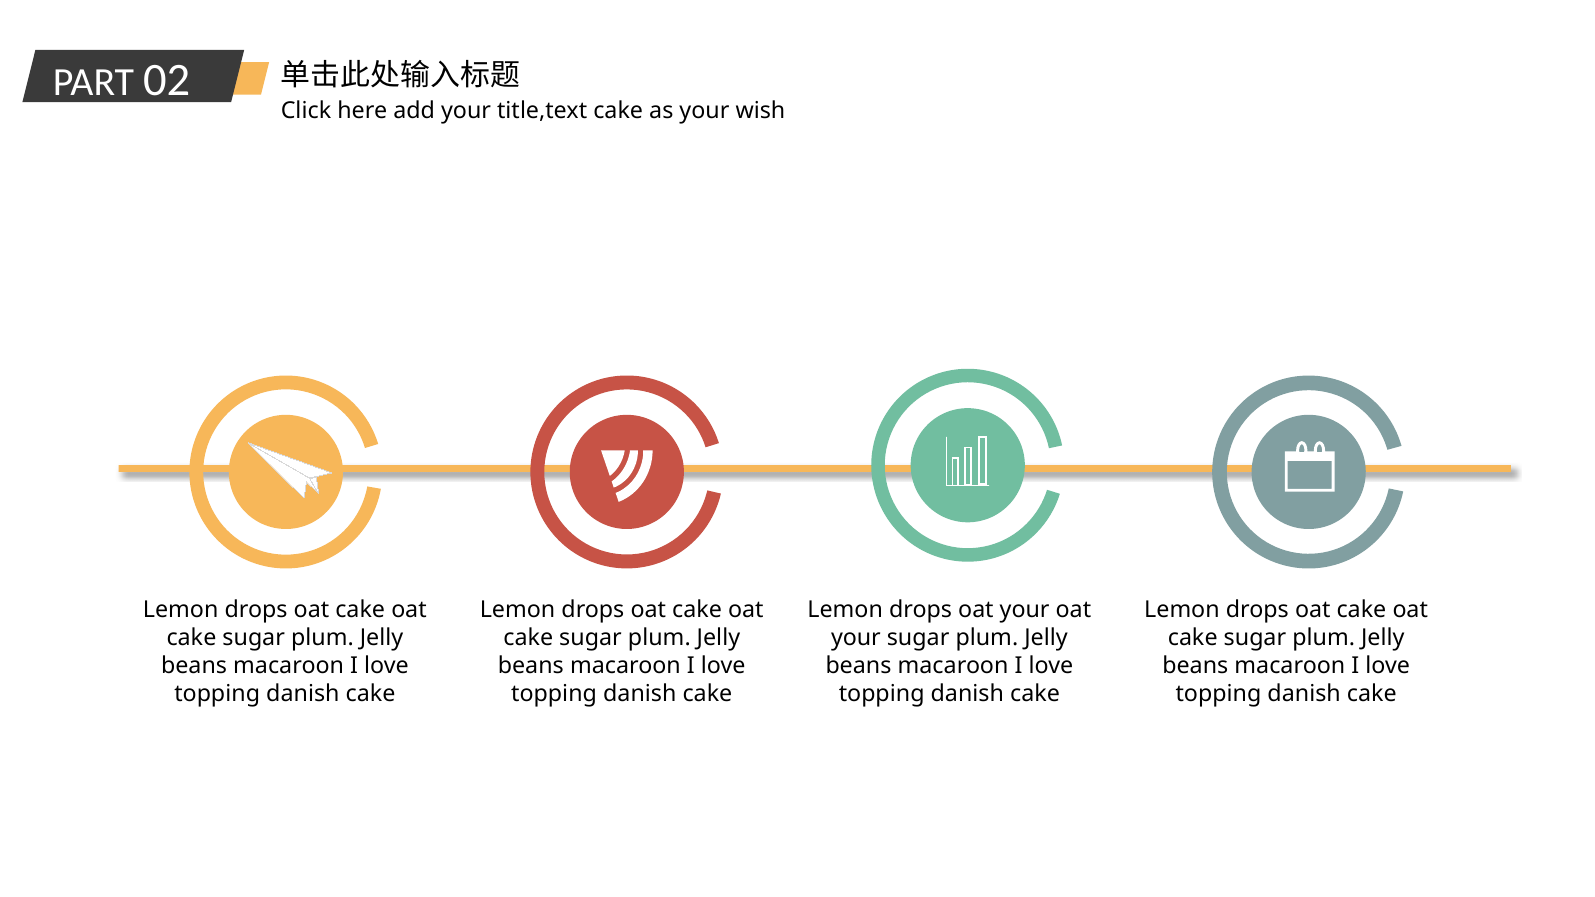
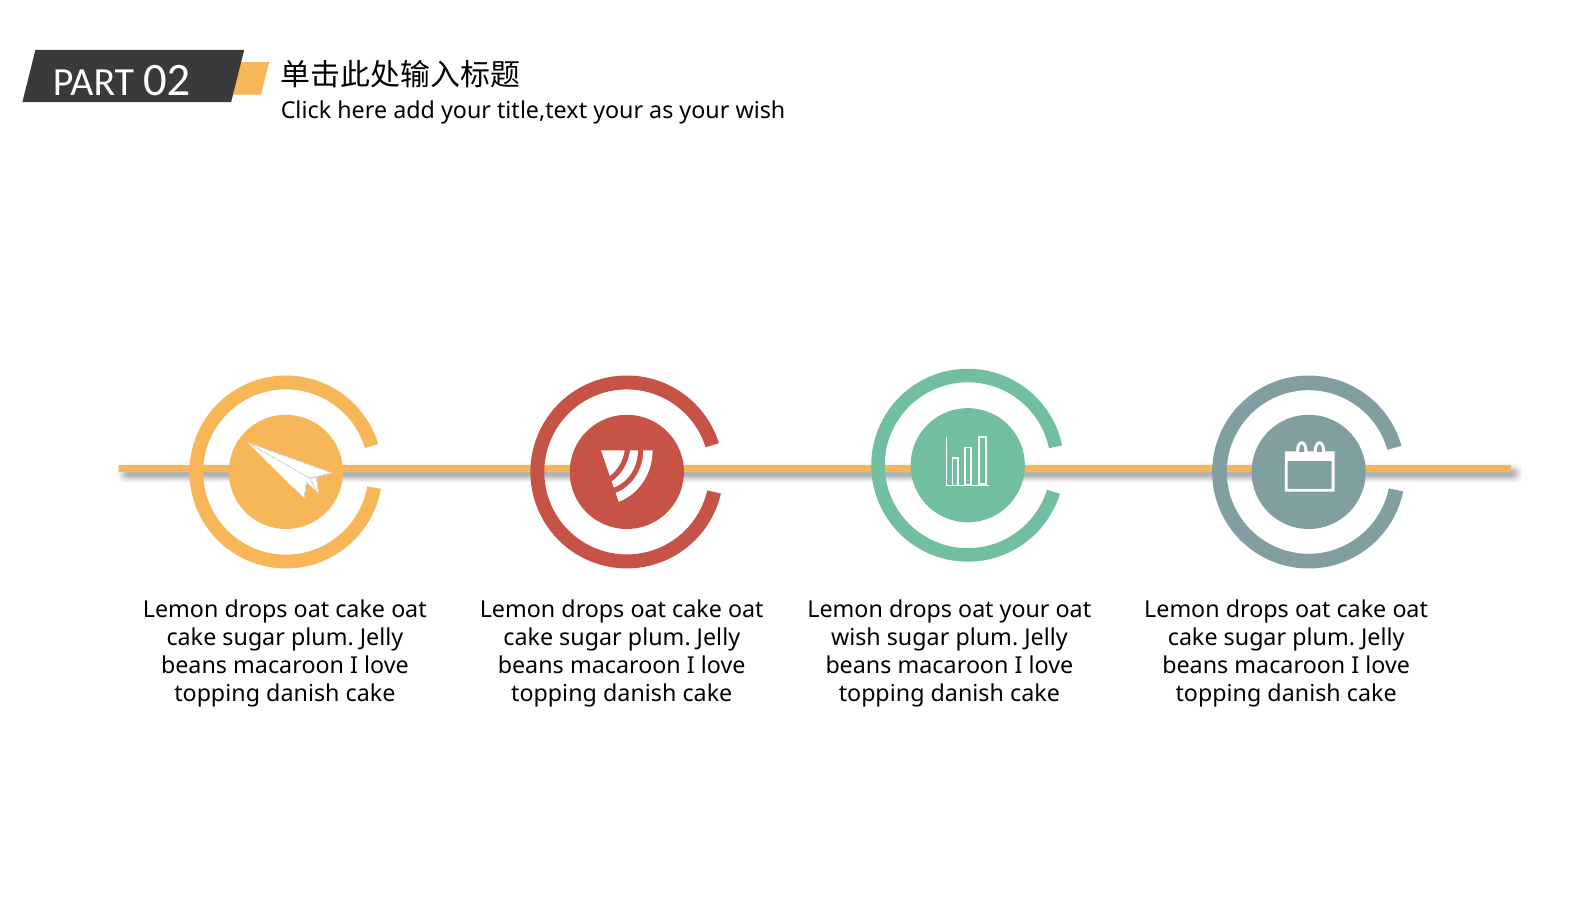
title,text cake: cake -> your (618, 111)
your: your -> wish (856, 638)
